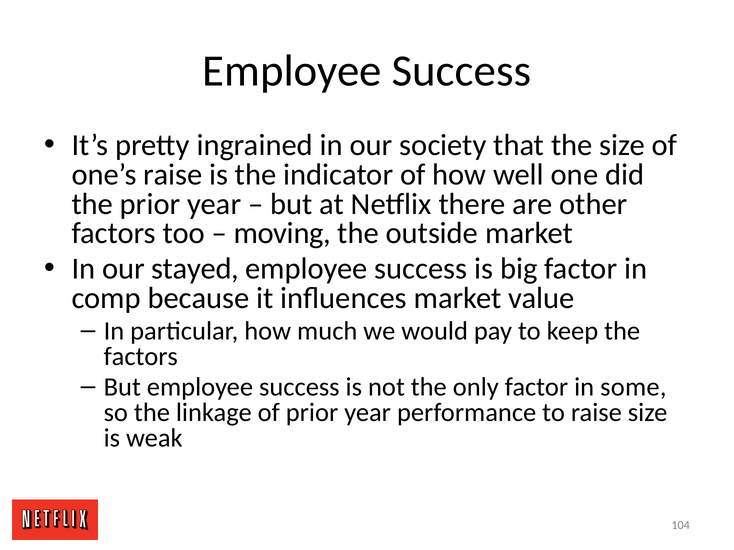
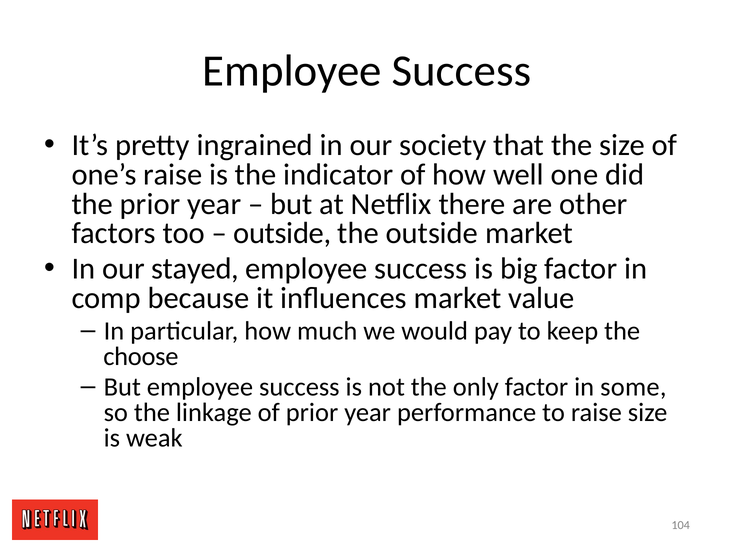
moving: moving -> outside (282, 234)
factors: factors -> choose (141, 357)
